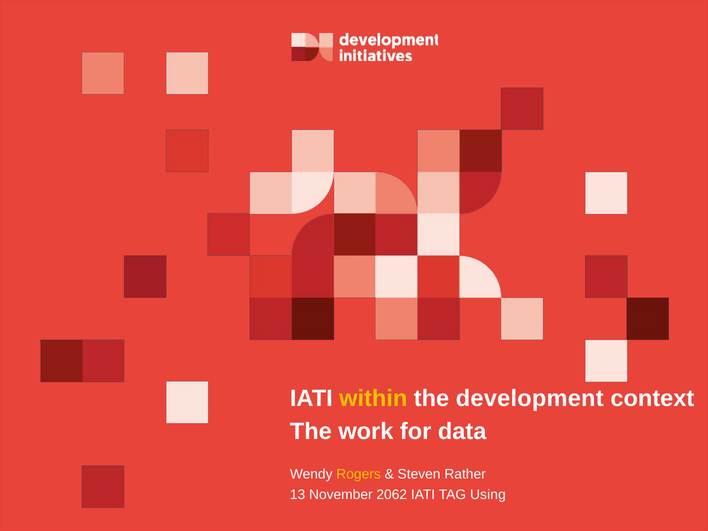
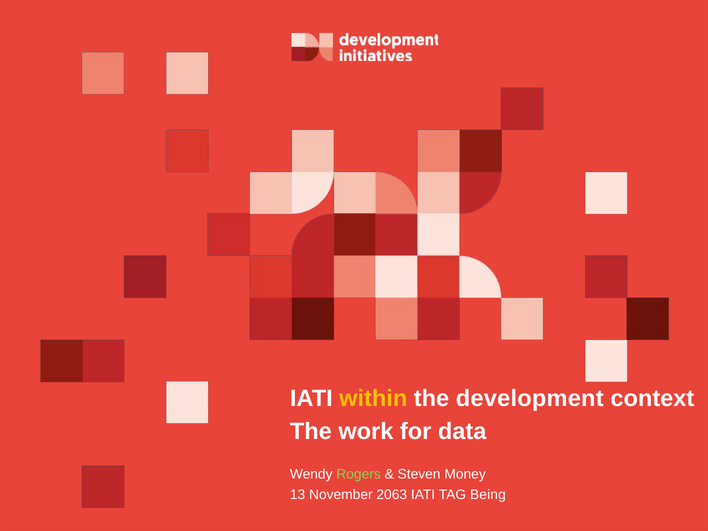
Rogers colour: yellow -> light green (359, 474)
Rather: Rather -> Money (465, 474)
2062: 2062 -> 2063 (392, 495)
Using: Using -> Being (488, 495)
